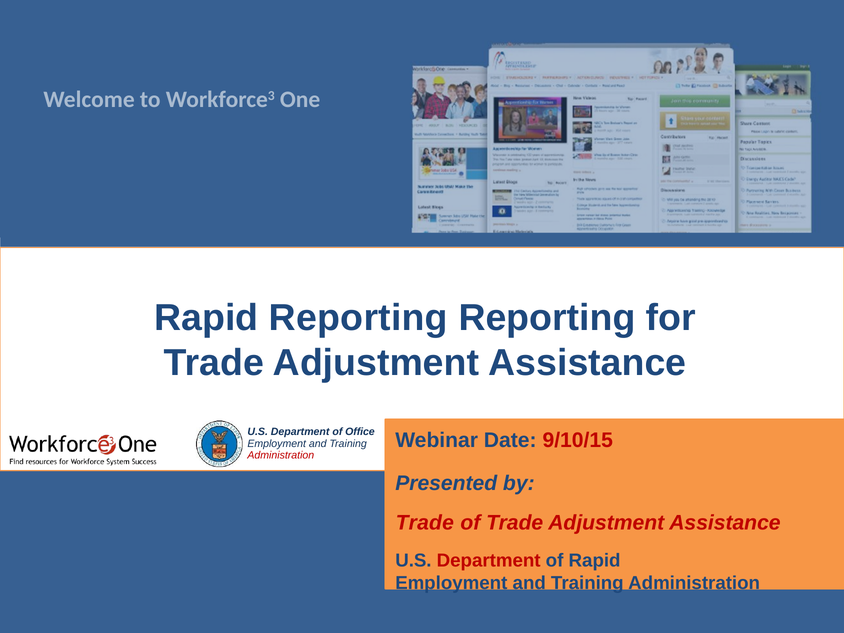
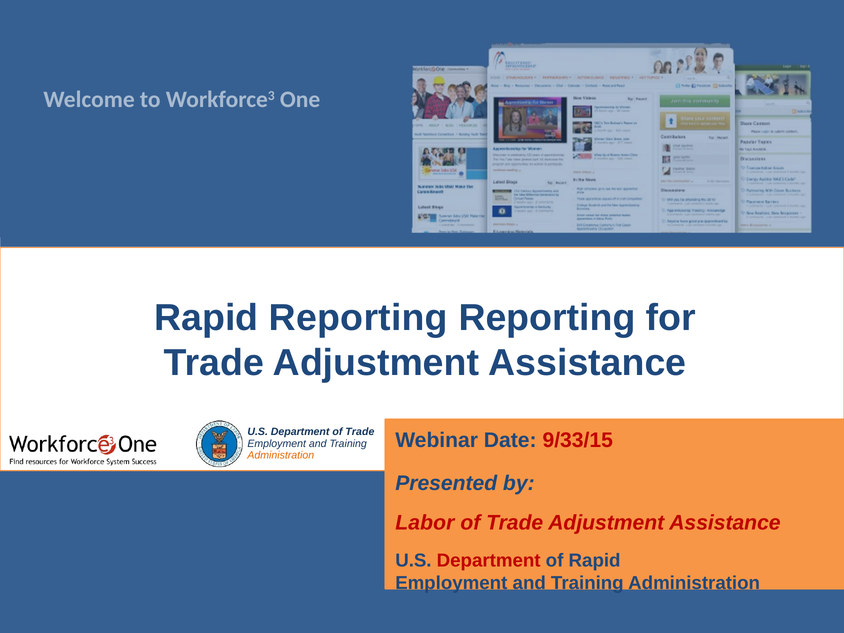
Department of Office: Office -> Trade (360, 432)
9/10/15: 9/10/15 -> 9/33/15 (578, 440)
Administration colour: red -> orange (281, 455)
Trade: Trade -> Labor (425, 523)
